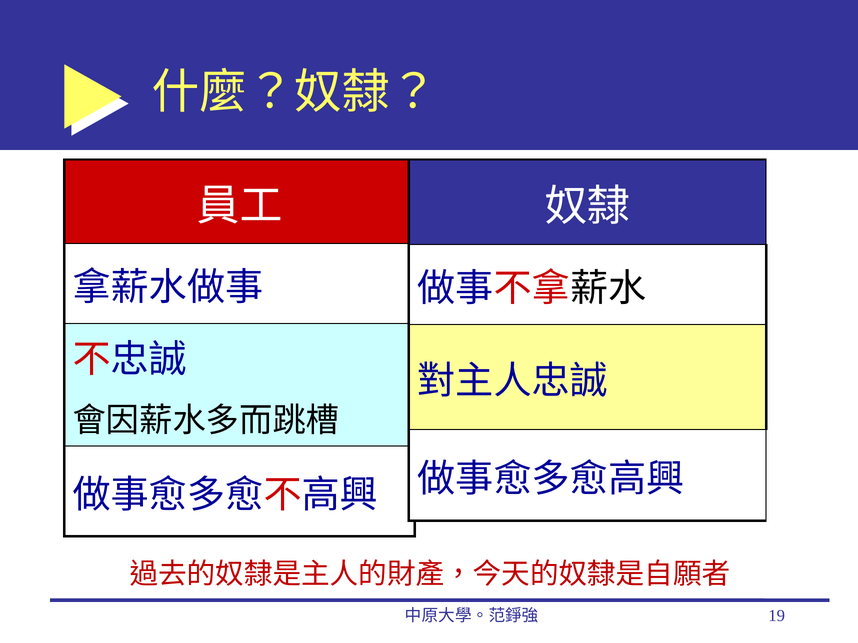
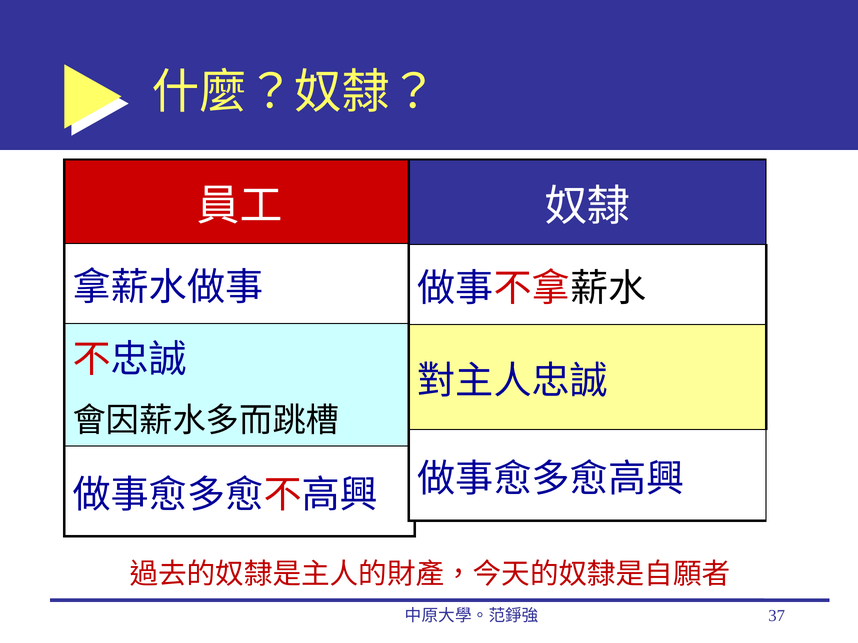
19: 19 -> 37 (777, 616)
